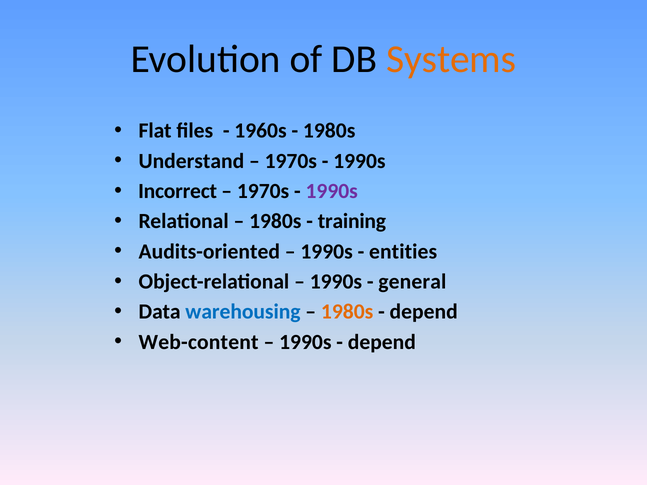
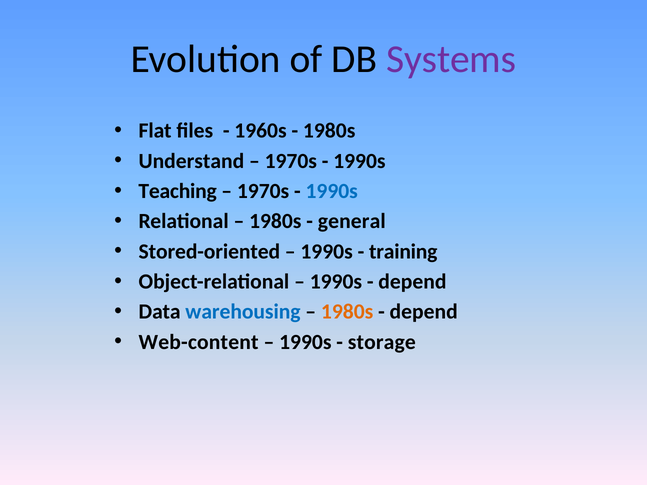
Systems colour: orange -> purple (451, 59)
Incorrect: Incorrect -> Teaching (178, 191)
1990s colour: purple -> blue (332, 191)
training: training -> general (352, 221)
Audits-oriented: Audits-oriented -> Stored-oriented (209, 252)
entities: entities -> training (403, 252)
general: general -> depend (412, 282)
depend: depend -> storage (382, 342)
